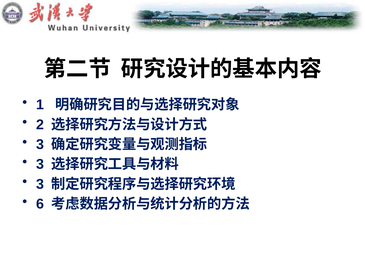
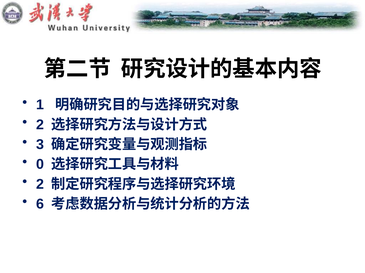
3: 3 -> 0 (40, 165)
3: 3 -> 2 (40, 185)
